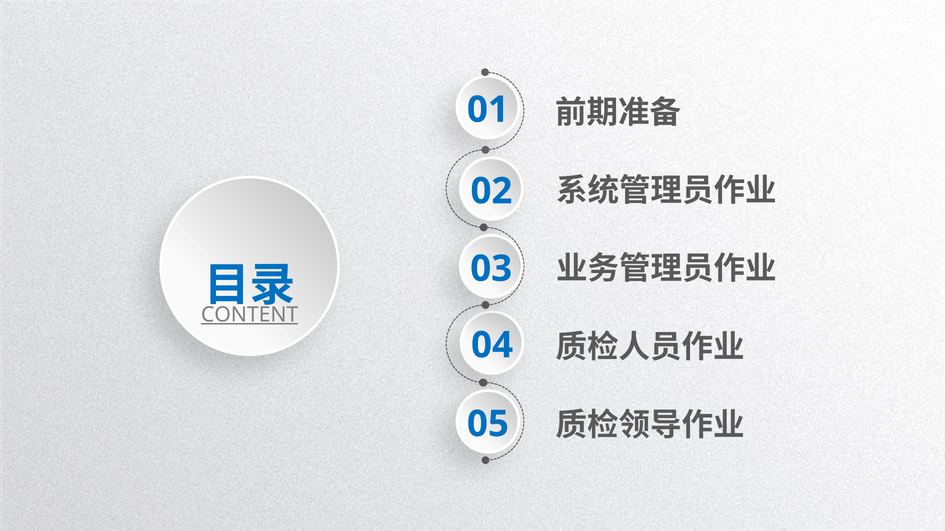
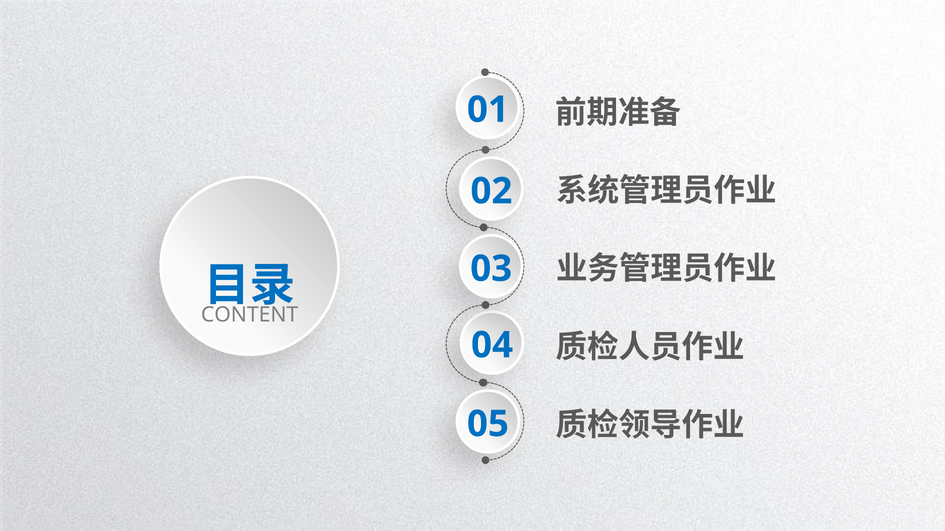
CONTENT underline: present -> none (250, 315)
